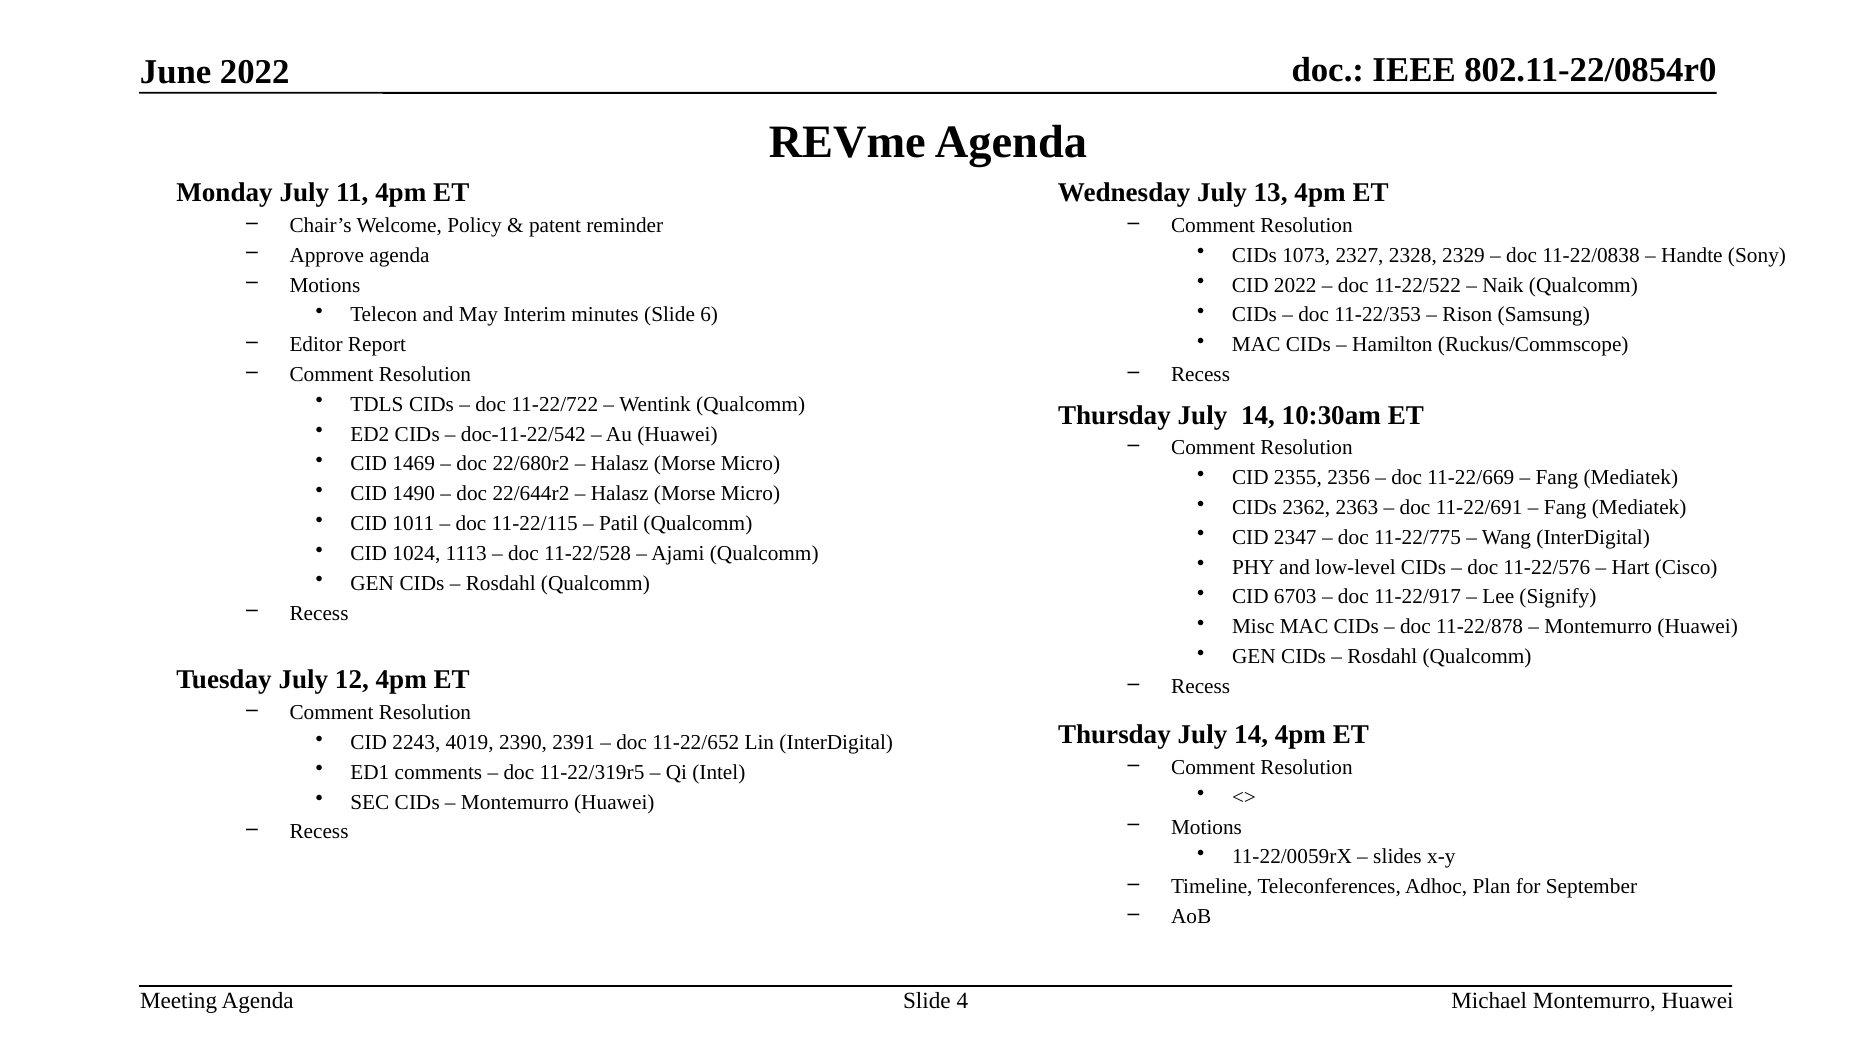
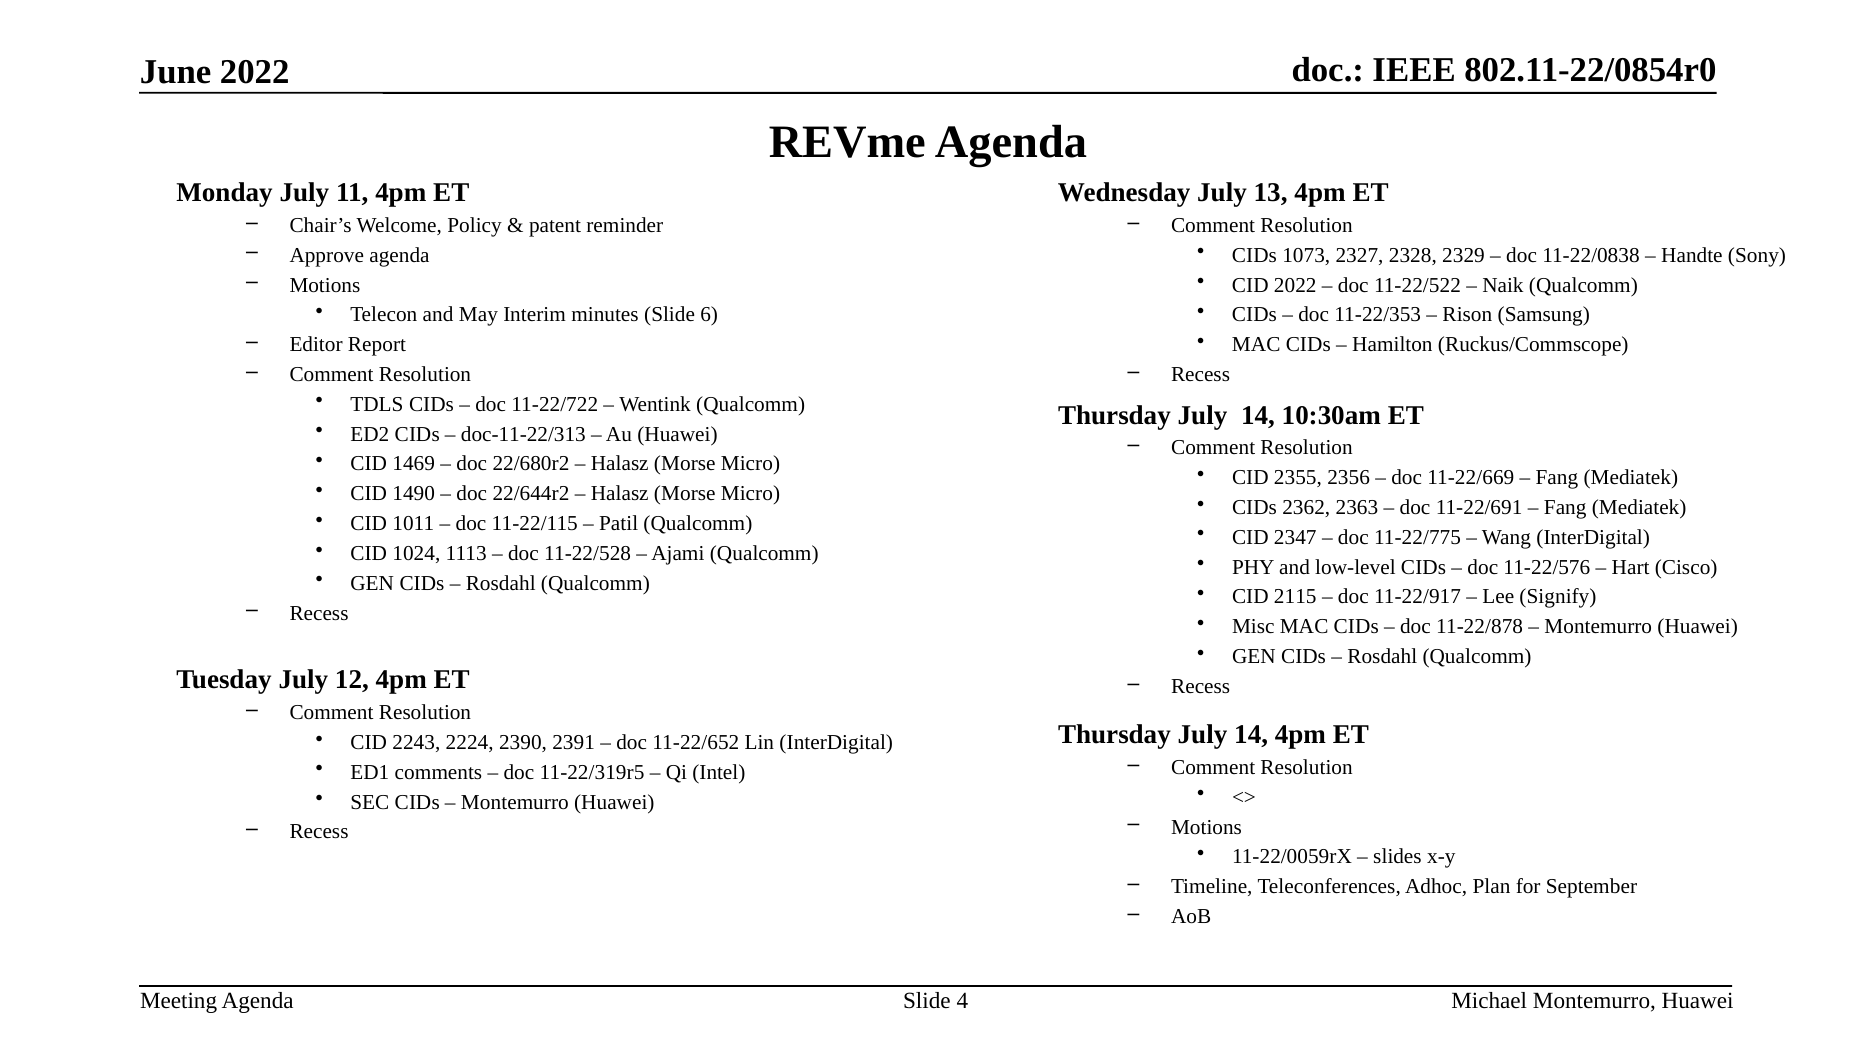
doc-11-22/542: doc-11-22/542 -> doc-11-22/313 (523, 434)
6703: 6703 -> 2115 (1295, 597)
4019: 4019 -> 2224 (470, 742)
